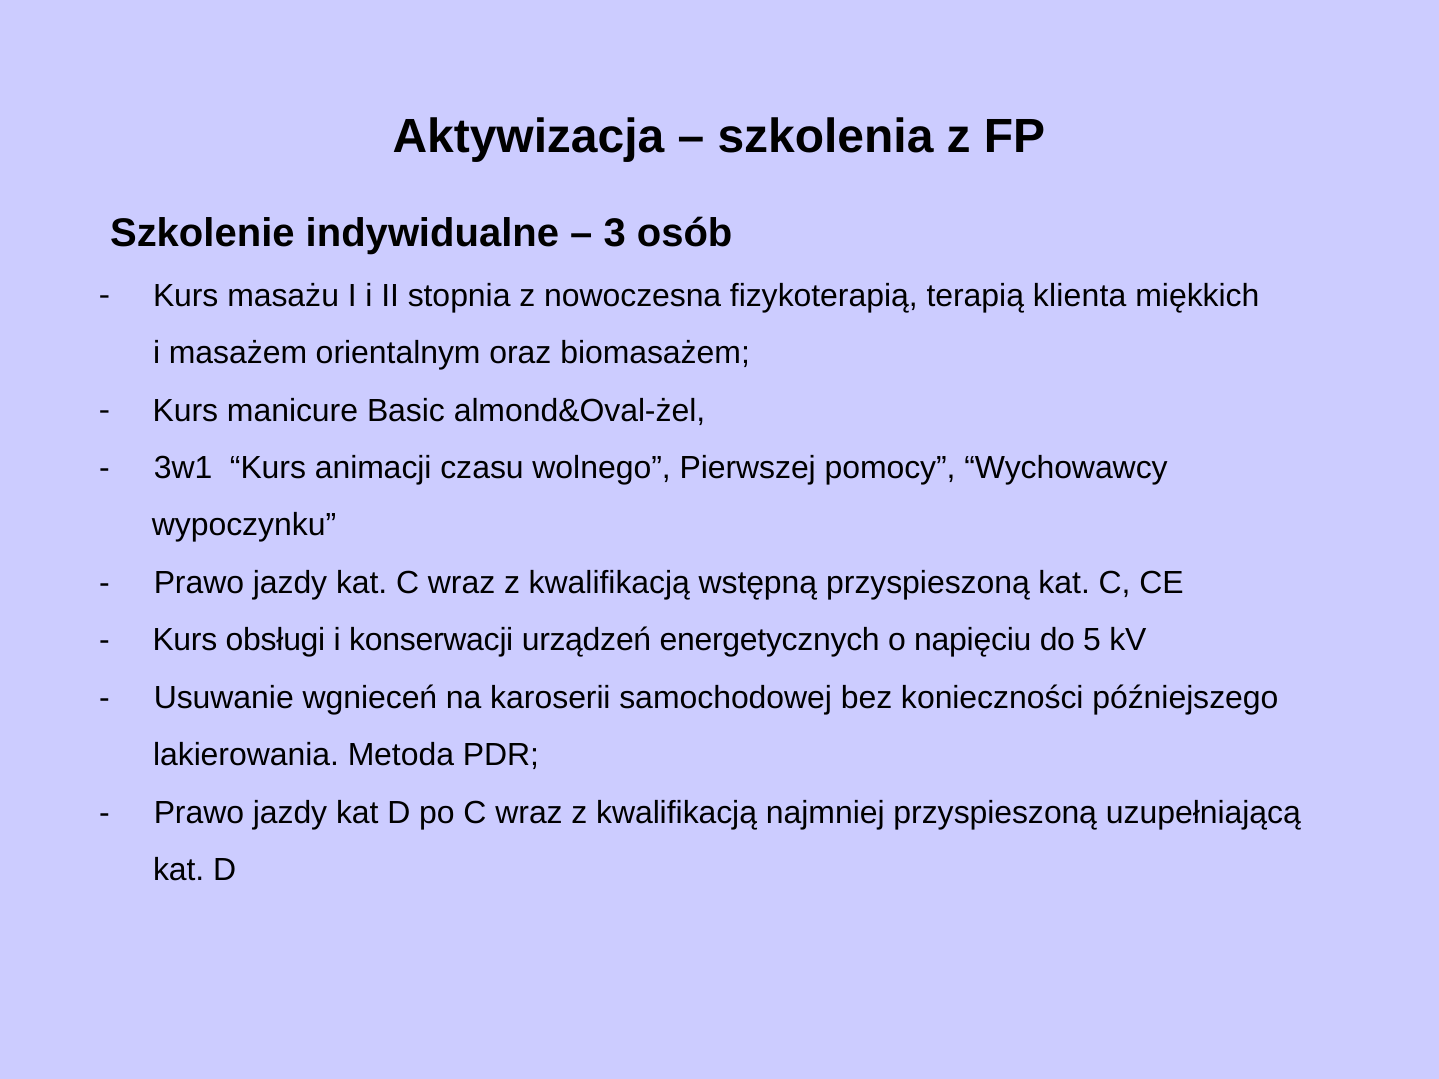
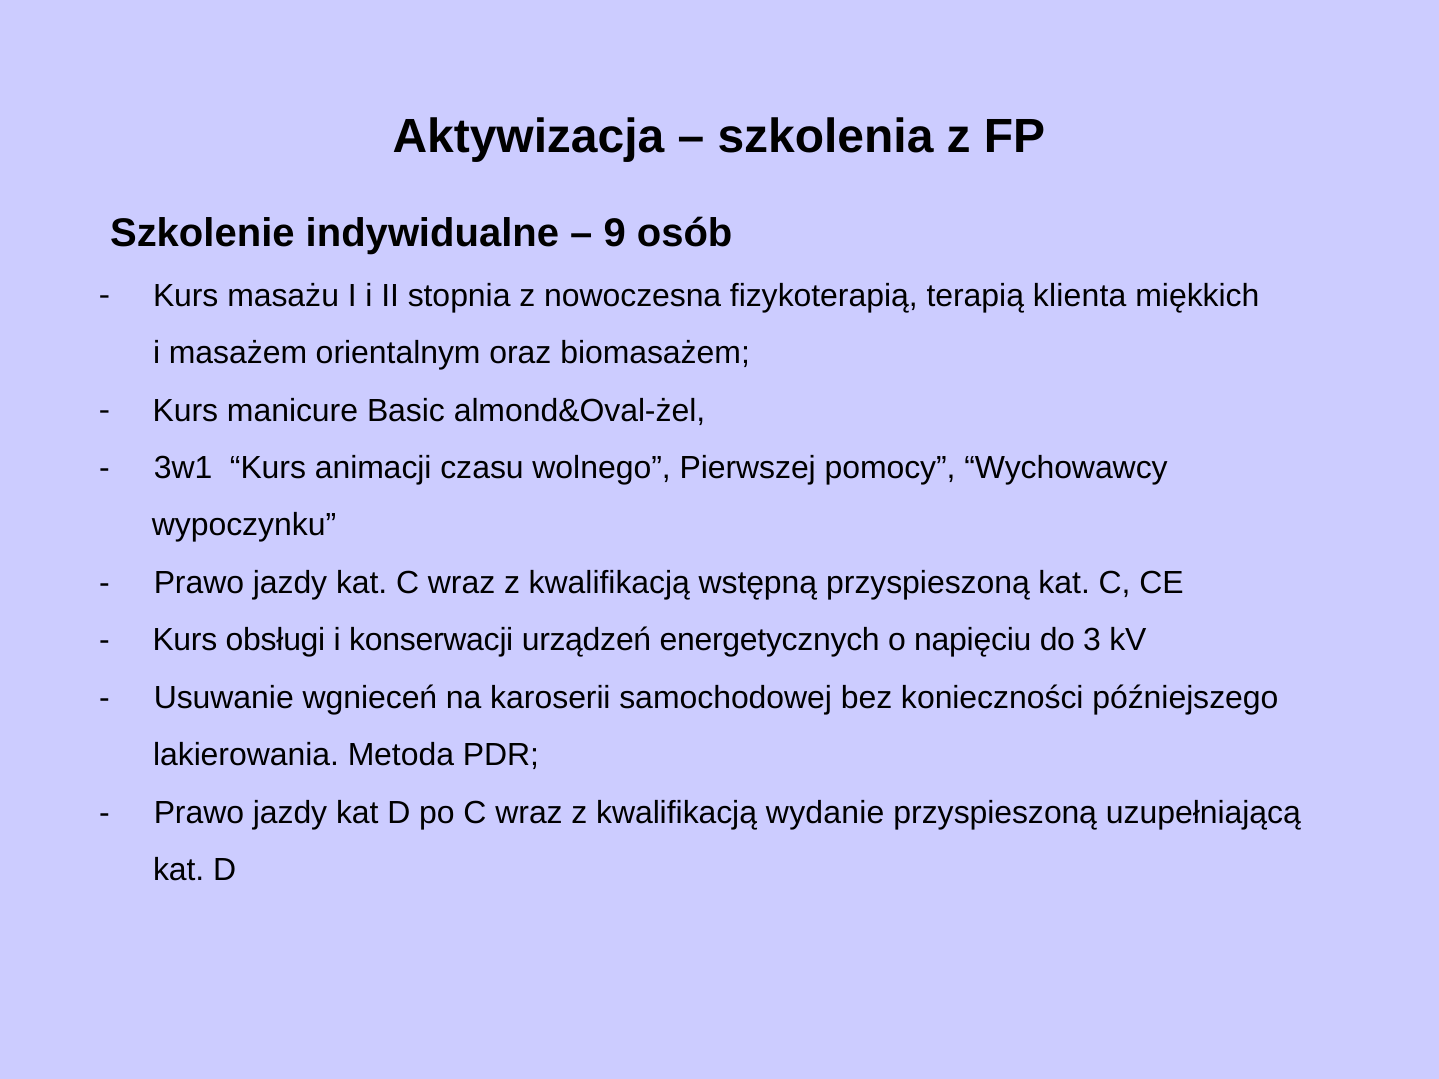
3: 3 -> 9 (615, 234)
5: 5 -> 3 (1092, 641)
najmniej: najmniej -> wydanie (825, 813)
